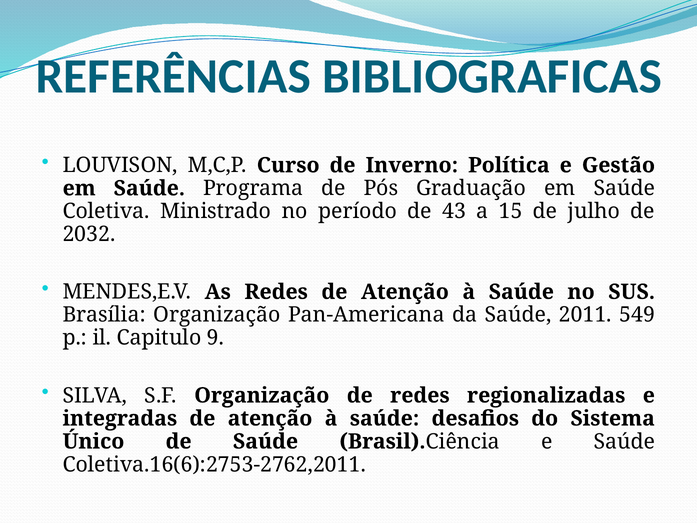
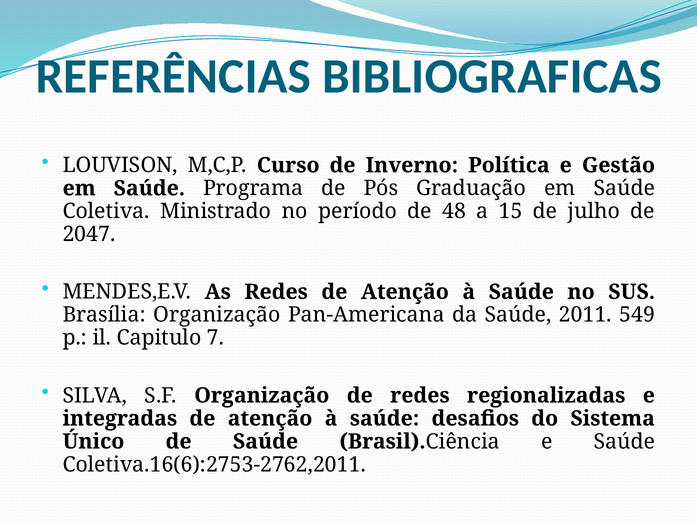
43: 43 -> 48 (454, 211)
2032: 2032 -> 2047 (89, 234)
9: 9 -> 7 (215, 338)
